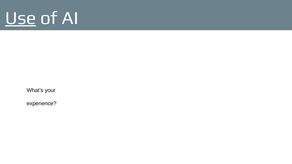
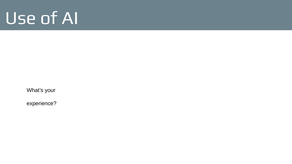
Use underline: present -> none (21, 18)
